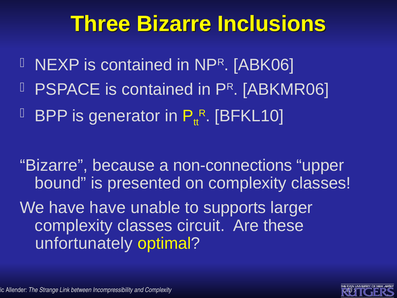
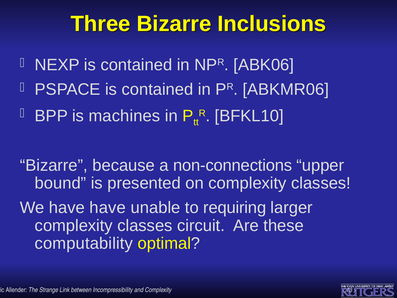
generator: generator -> machines (124, 116)
supports: supports -> requiring (235, 208)
unfortunately: unfortunately -> computability (84, 243)
